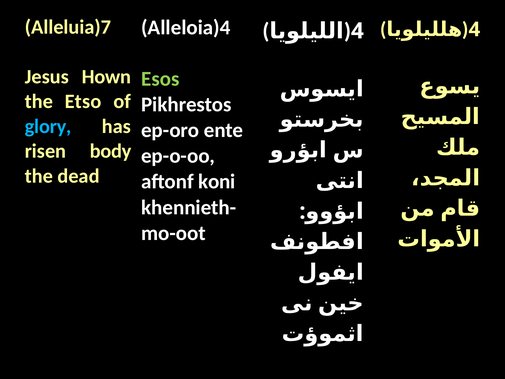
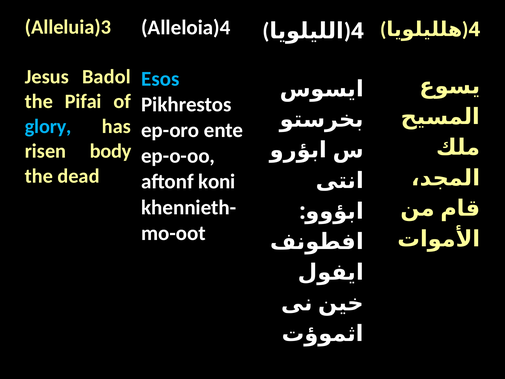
Alleluia)7: Alleluia)7 -> Alleluia)3 (68, 27)
Hown: Hown -> Badol (106, 77)
Esos colour: light green -> light blue (160, 79)
Etso: Etso -> Pifai (83, 102)
